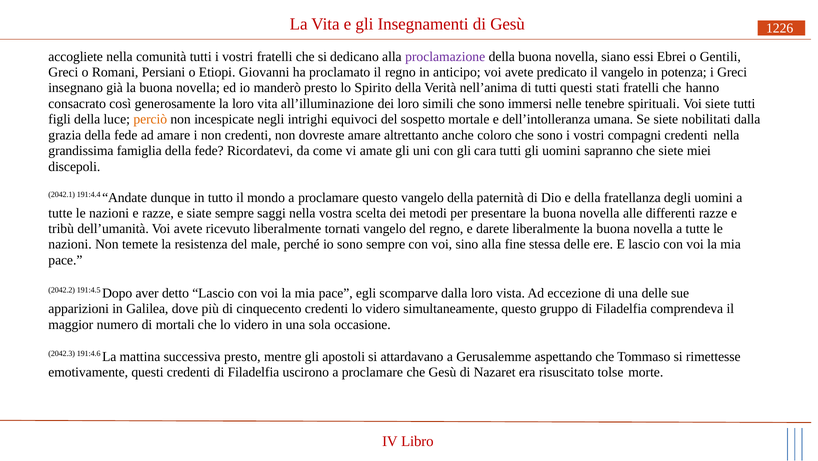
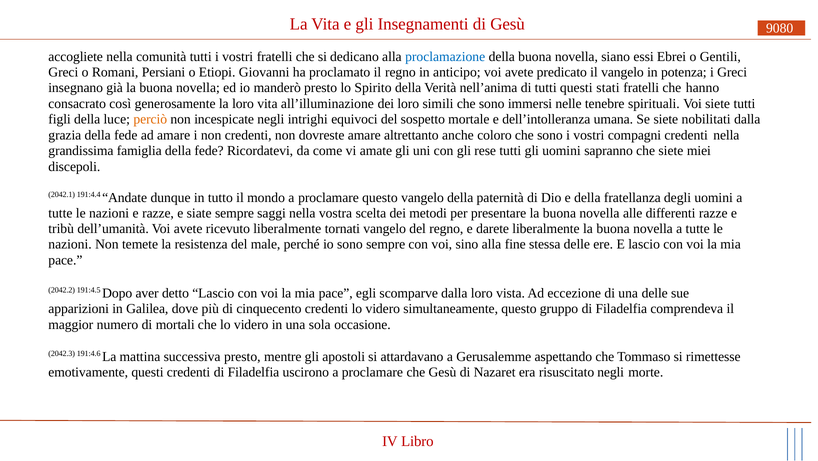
1226: 1226 -> 9080 (780, 28)
proclamazione colour: purple -> blue (445, 57)
cara: cara -> rese (485, 151)
risuscitato tolse: tolse -> negli (611, 372)
